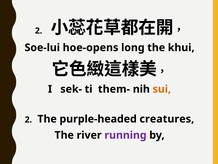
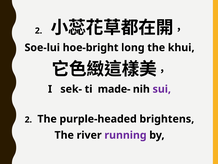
hoe-opens: hoe-opens -> hoe-bright (91, 47)
them-: them- -> made- (114, 89)
sui colour: orange -> purple (162, 89)
creatures: creatures -> brightens (167, 119)
